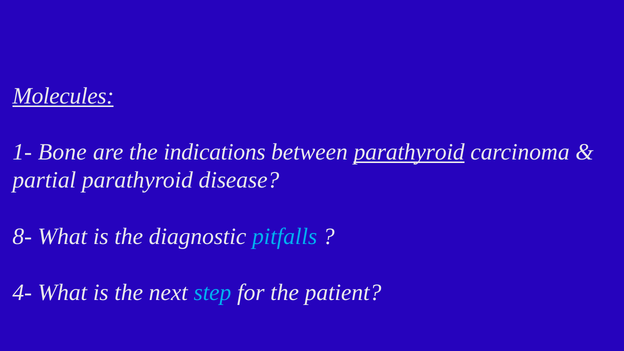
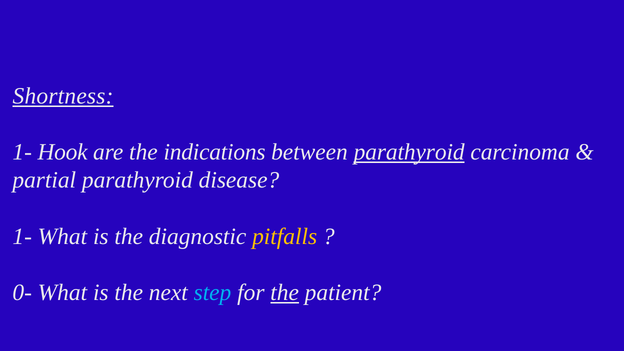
Molecules: Molecules -> Shortness (63, 96)
Bone: Bone -> Hook (63, 152)
8-: 8- -> 1- (22, 236)
pitfalls colour: light blue -> yellow (285, 236)
4-: 4- -> 0- (22, 293)
the underline: none -> present (285, 293)
